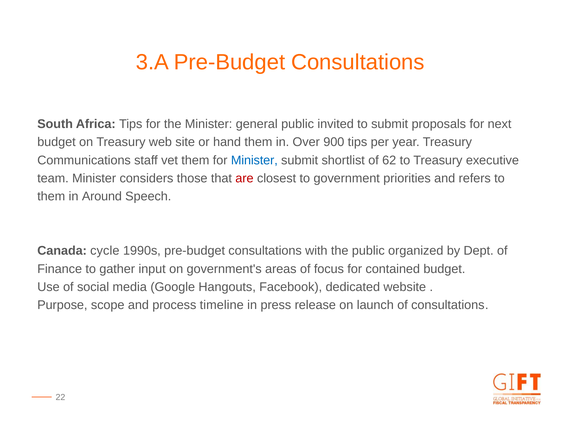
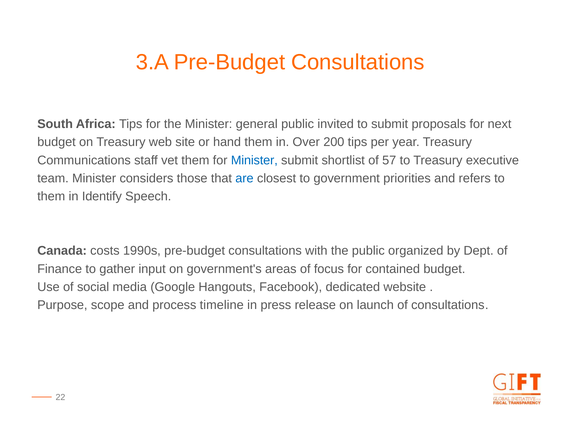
900: 900 -> 200 (334, 142)
62: 62 -> 57 (389, 160)
are colour: red -> blue (244, 178)
Around: Around -> Identify (102, 197)
cycle: cycle -> costs (105, 251)
